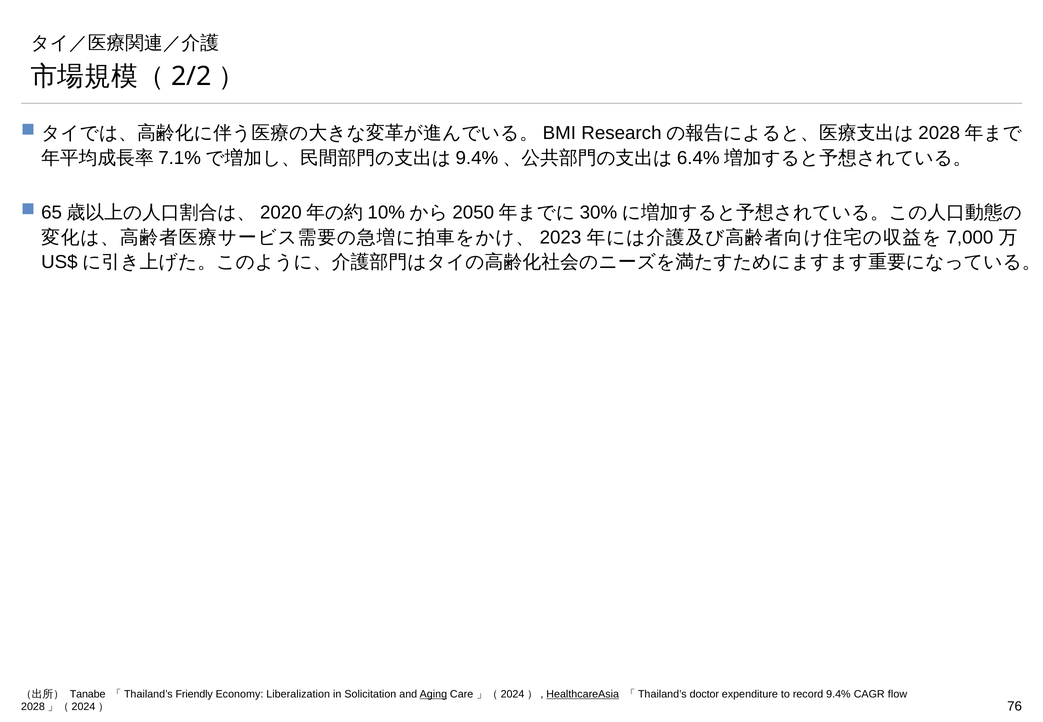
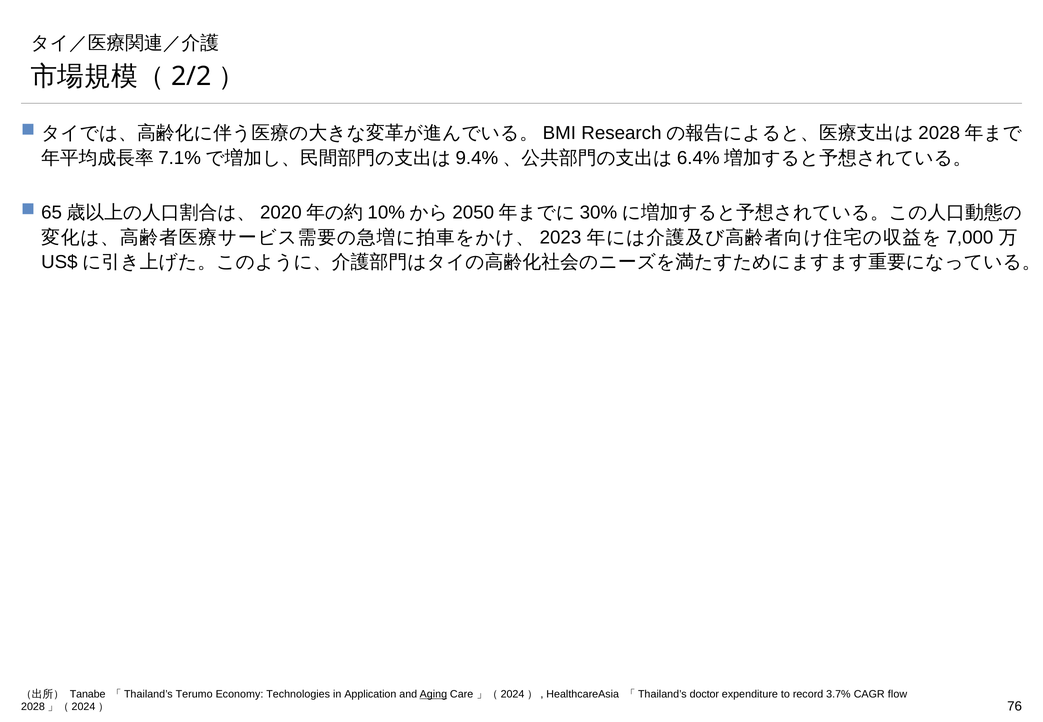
Friendly: Friendly -> Terumo (194, 694)
Liberalization: Liberalization -> Technologies (298, 694)
Solicitation: Solicitation -> Application (370, 694)
HealthcareAsia underline: present -> none (583, 694)
9.4%: 9.4% -> 3.7% (838, 694)
